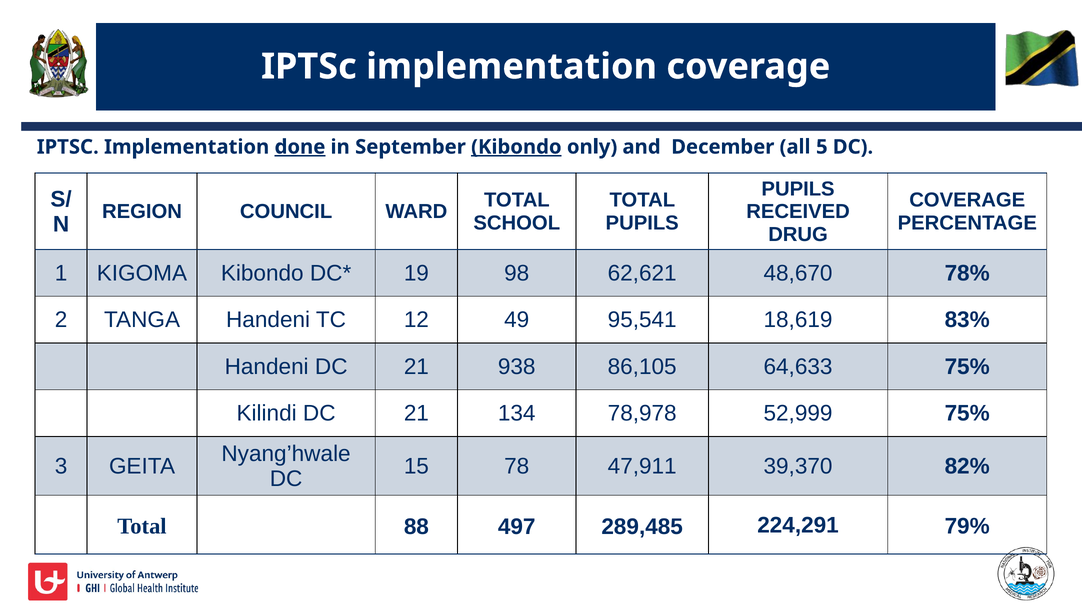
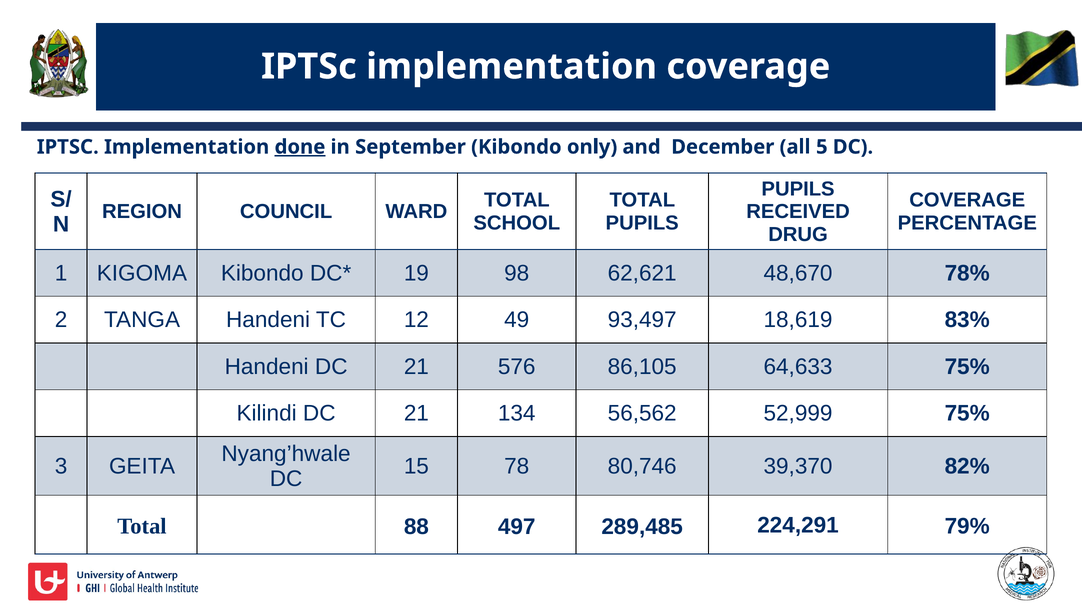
Kibondo underline: present -> none (516, 147)
95,541: 95,541 -> 93,497 (642, 320)
938: 938 -> 576 (517, 366)
78,978: 78,978 -> 56,562 (642, 413)
47,911: 47,911 -> 80,746 (642, 466)
